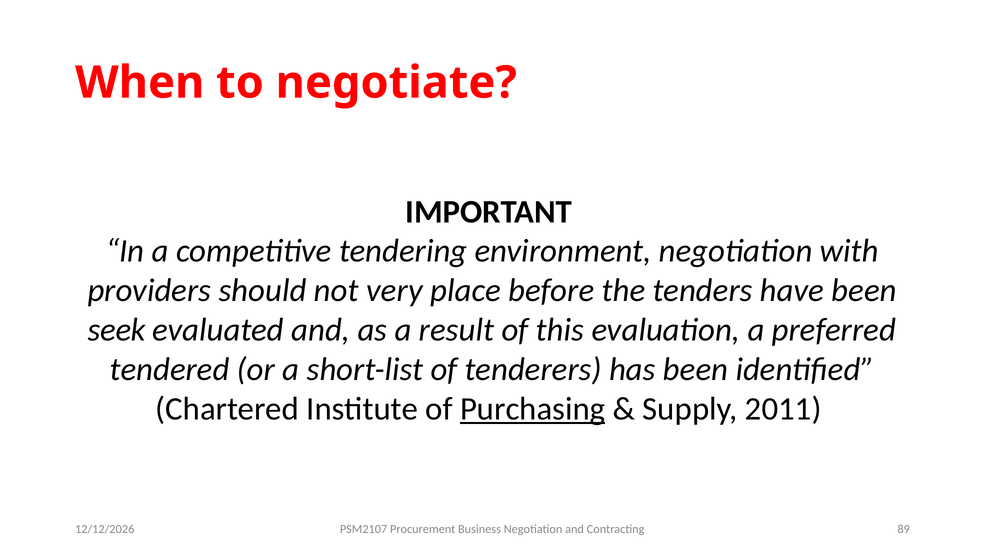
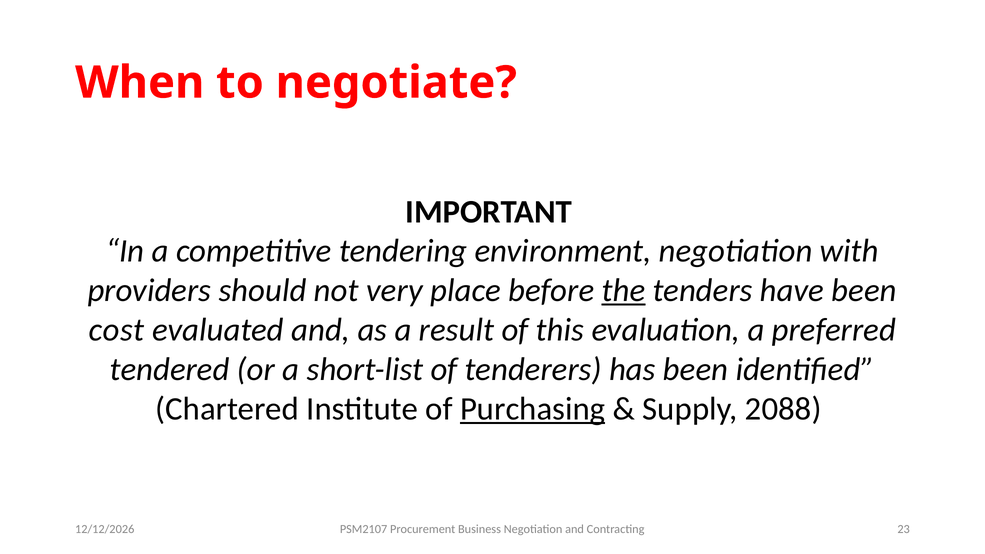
the underline: none -> present (623, 291)
seek: seek -> cost (116, 330)
2011: 2011 -> 2088 (783, 409)
89: 89 -> 23 (904, 529)
